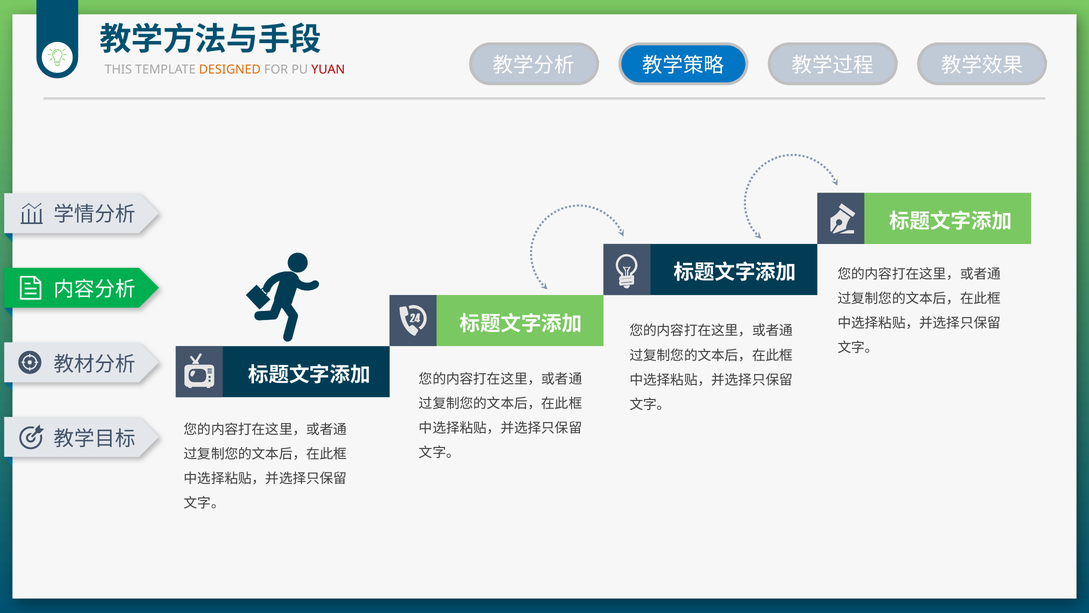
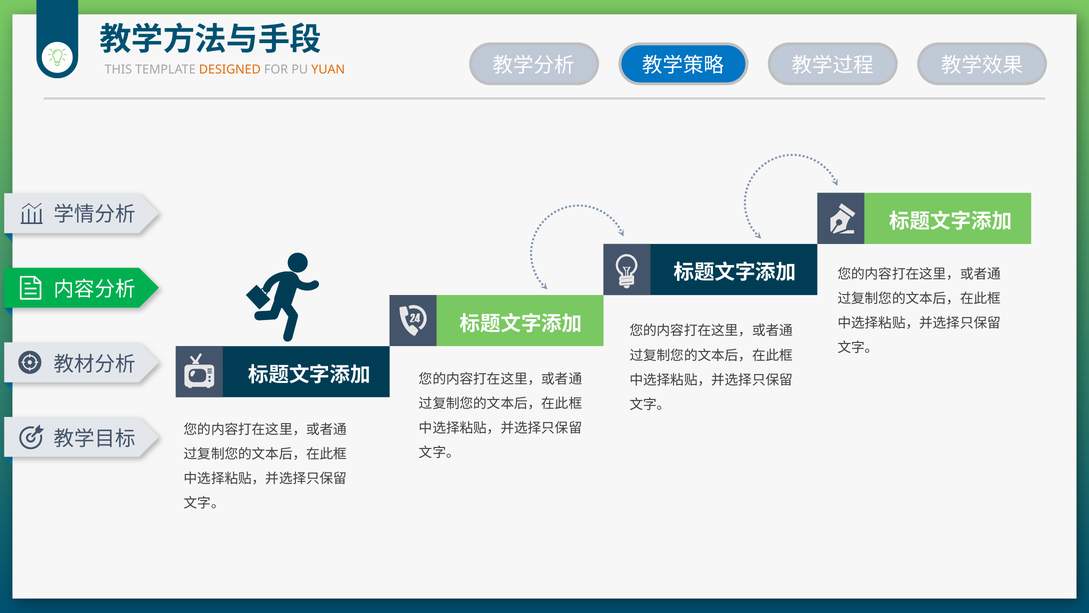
YUAN colour: red -> orange (328, 70)
